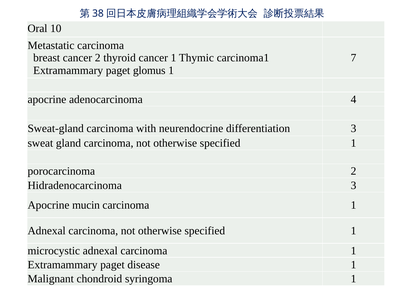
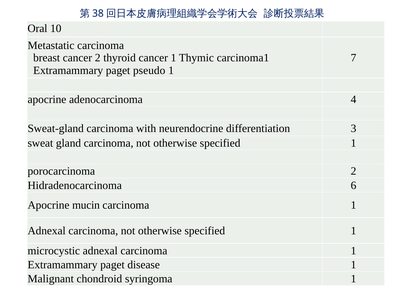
glomus: glomus -> pseudo (149, 70)
Hidradenocarcinoma 3: 3 -> 6 (354, 185)
